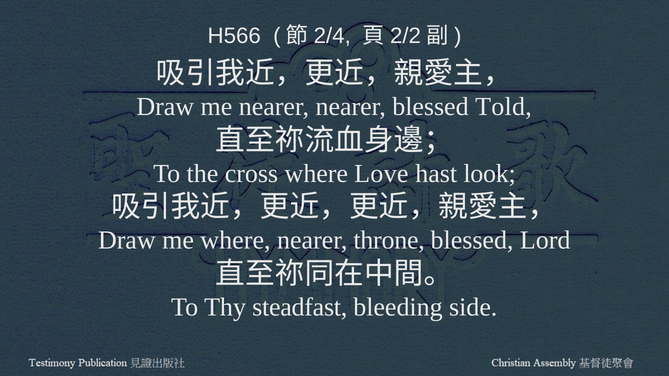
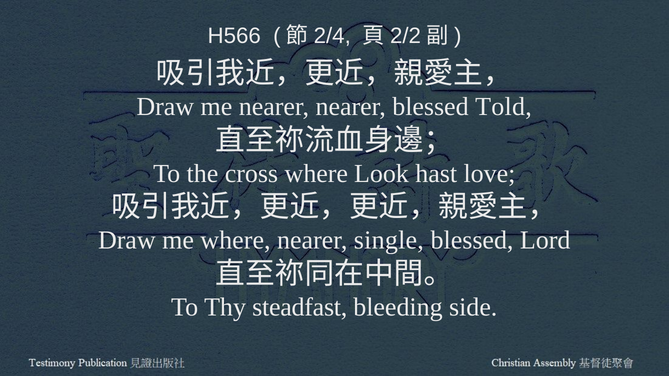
Love: Love -> Look (381, 174)
look: look -> love (489, 174)
throne: throne -> single (389, 240)
